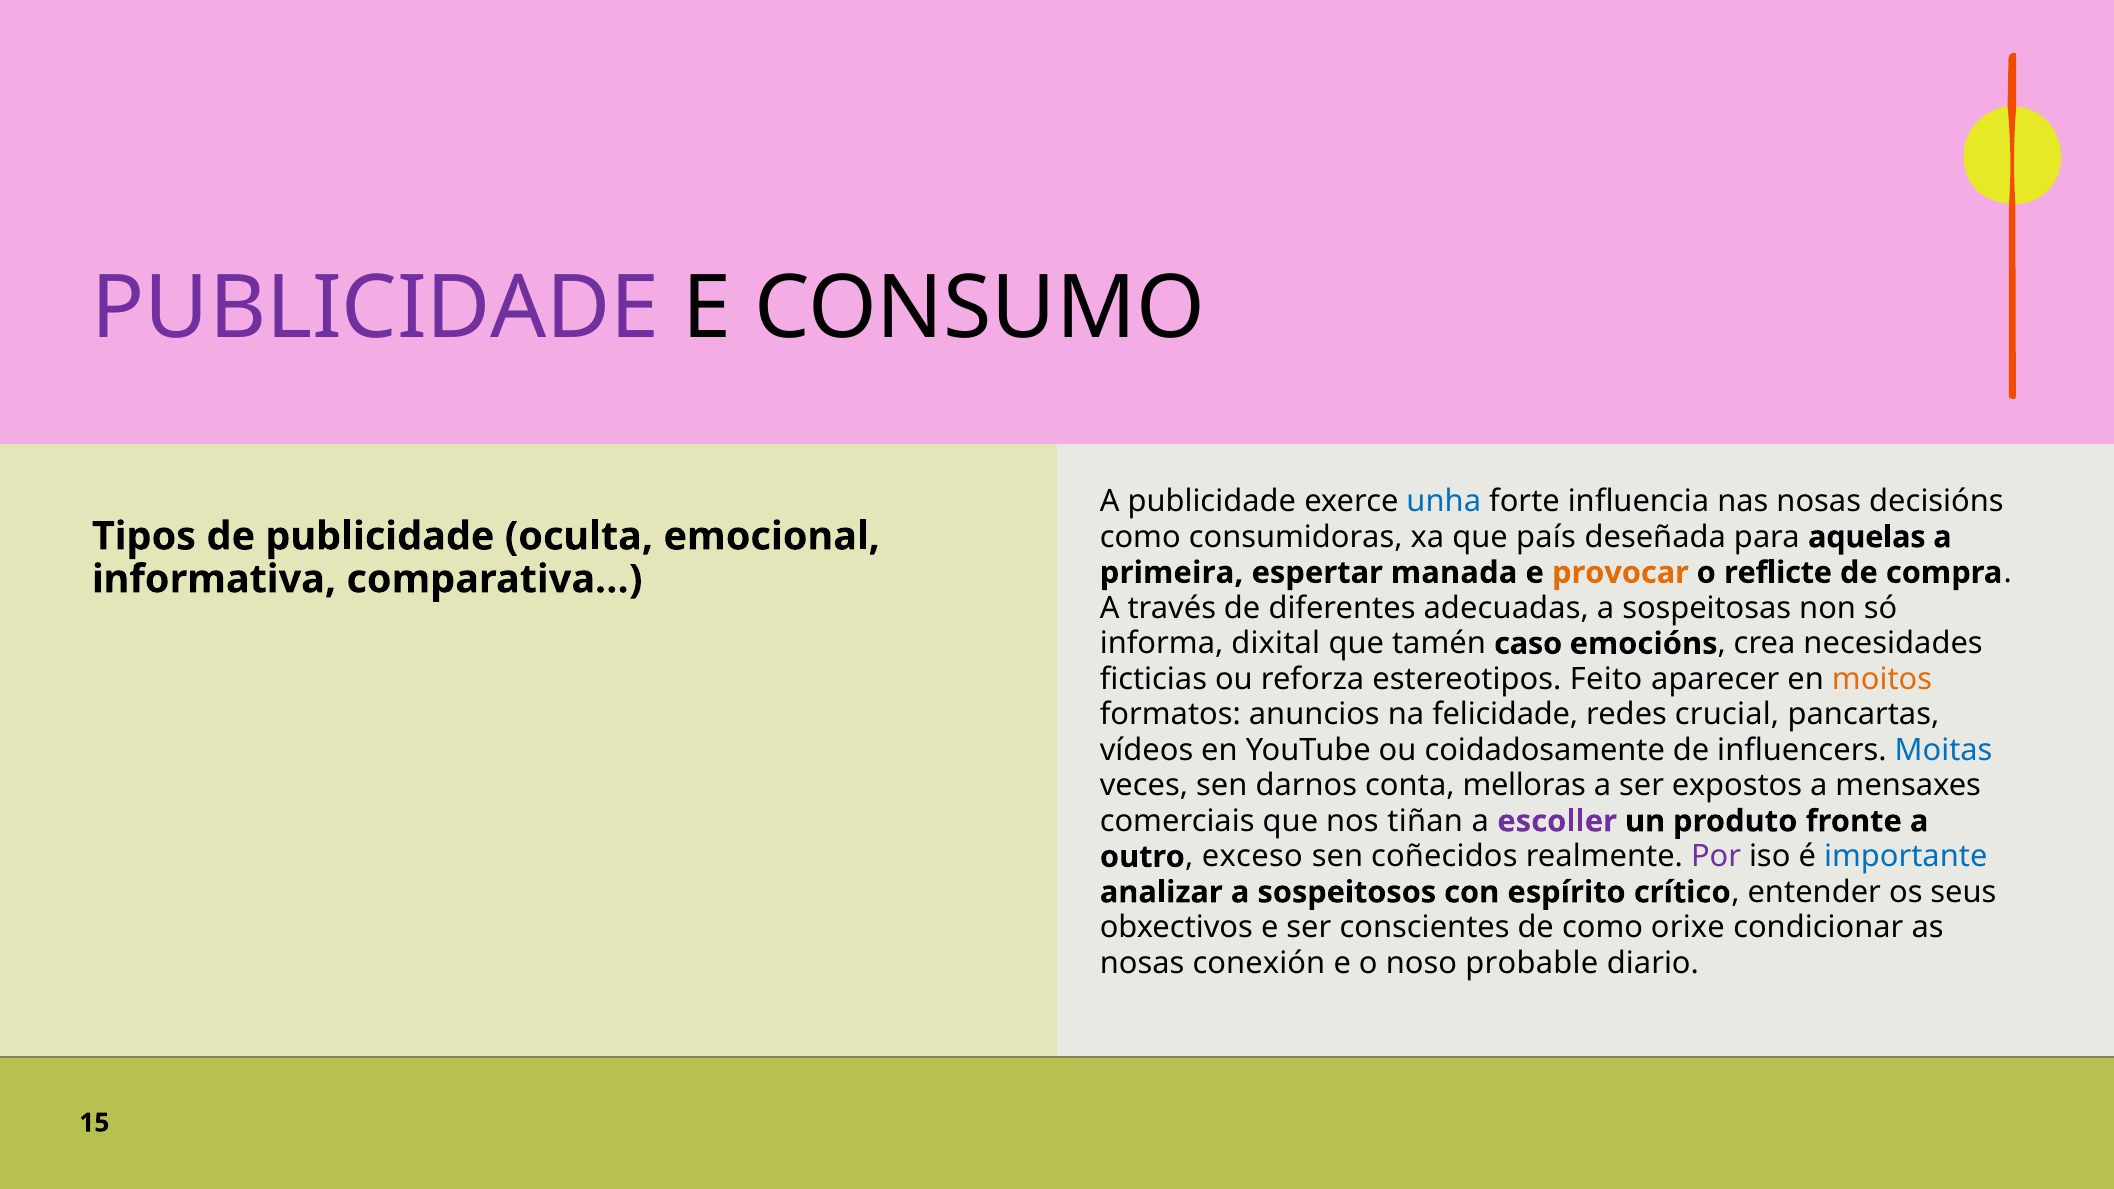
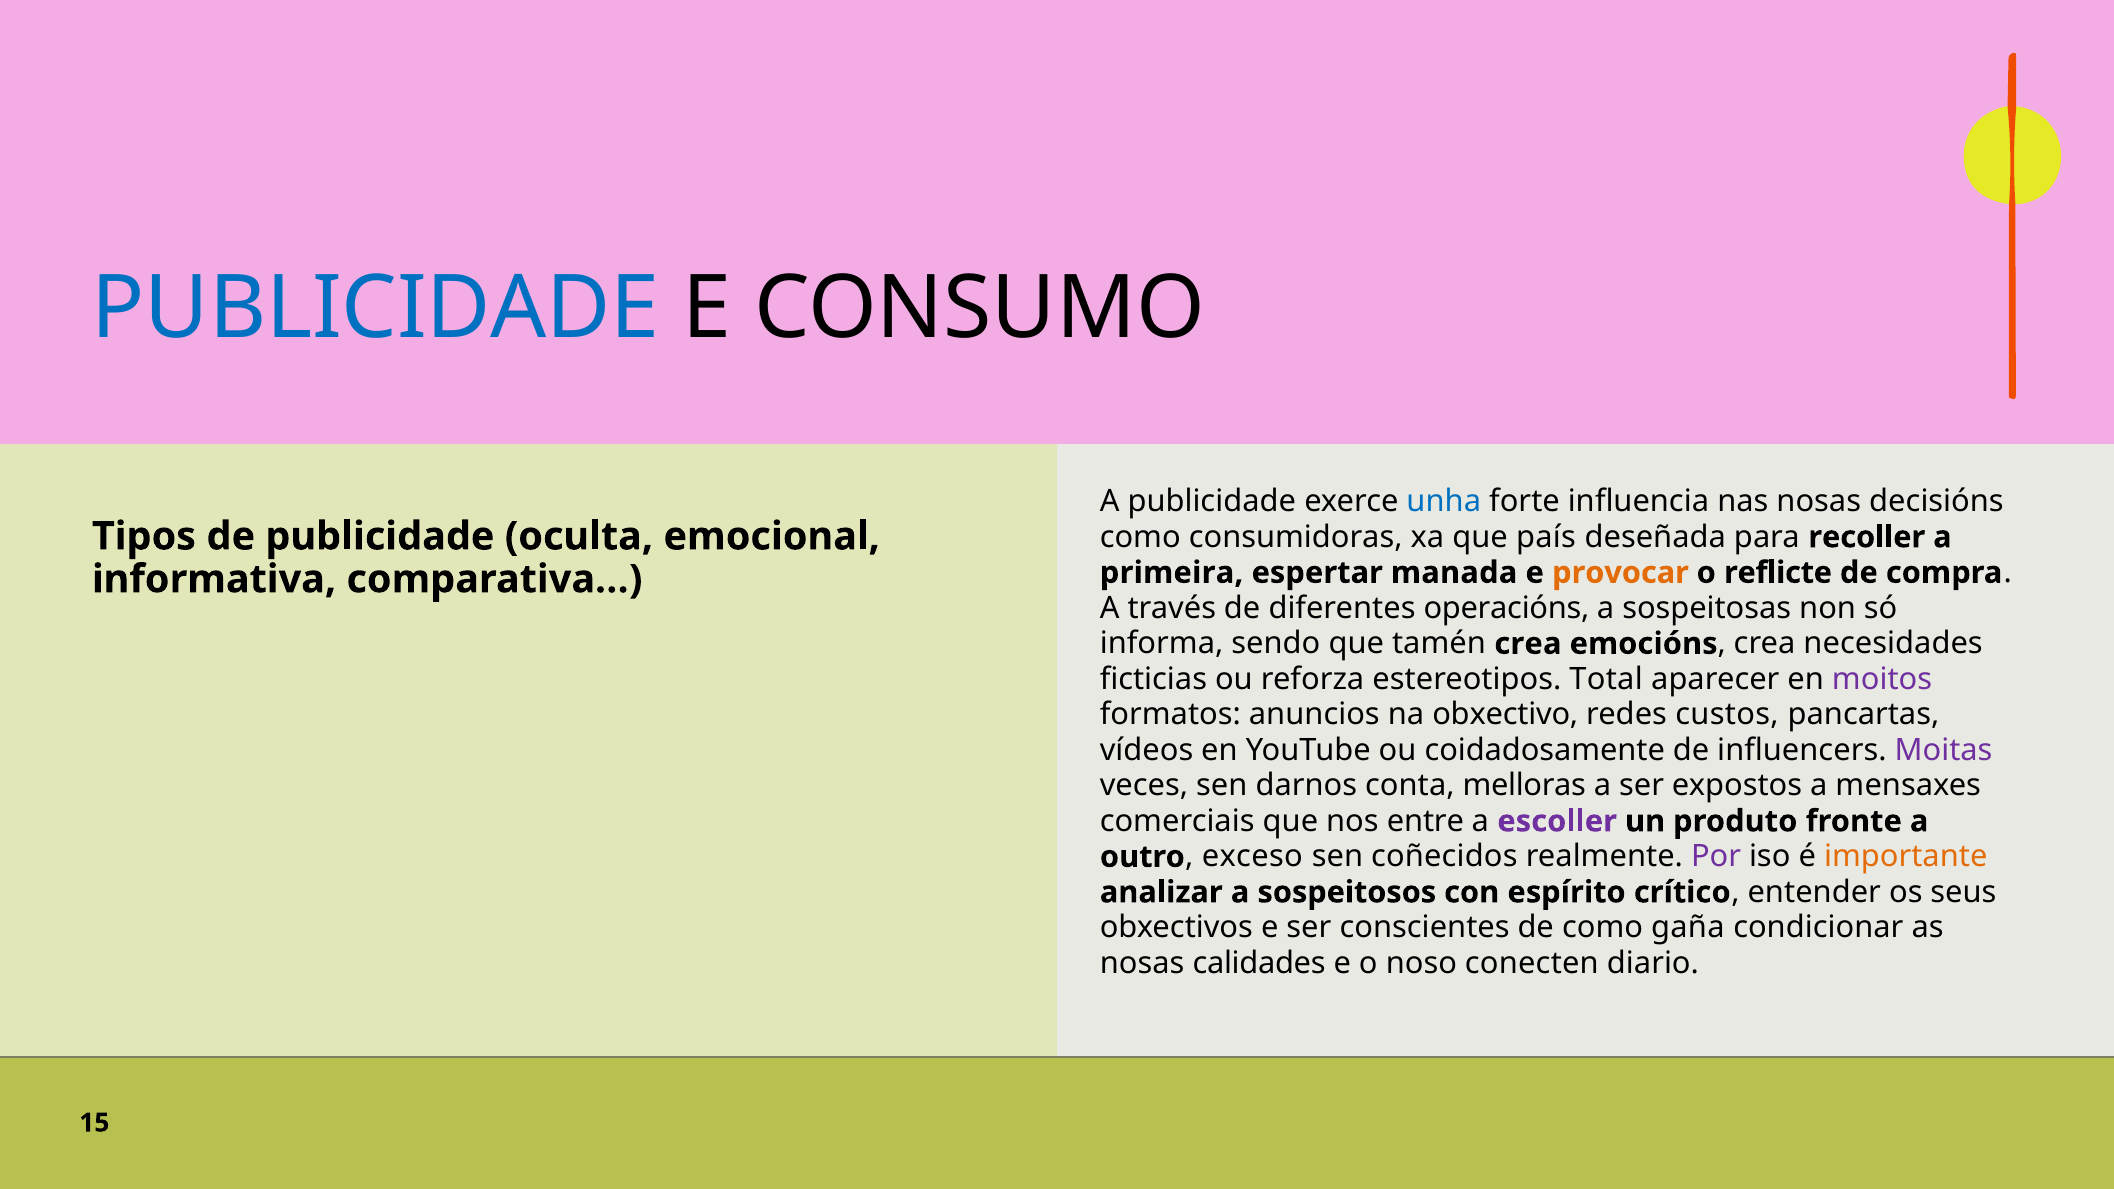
PUBLICIDADE colour: purple -> blue (376, 309)
aquelas: aquelas -> recoller (1867, 537)
adecuadas: adecuadas -> operacións (1506, 608)
dixital: dixital -> sendo (1276, 644)
tamén caso: caso -> crea (1528, 644)
Feito: Feito -> Total (1606, 679)
moitos colour: orange -> purple (1882, 679)
felicidade: felicidade -> obxectivo (1505, 715)
crucial: crucial -> custos (1727, 715)
Moitas colour: blue -> purple (1944, 750)
tiñan: tiñan -> entre (1425, 821)
importante colour: blue -> orange (1906, 857)
orixe: orixe -> gaña (1688, 928)
conexión: conexión -> calidades (1259, 963)
probable: probable -> conecten (1532, 963)
